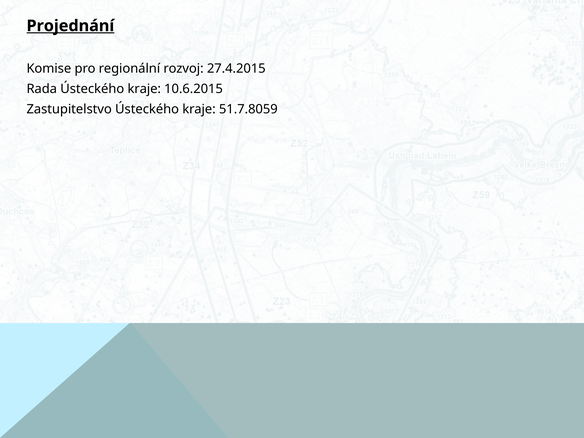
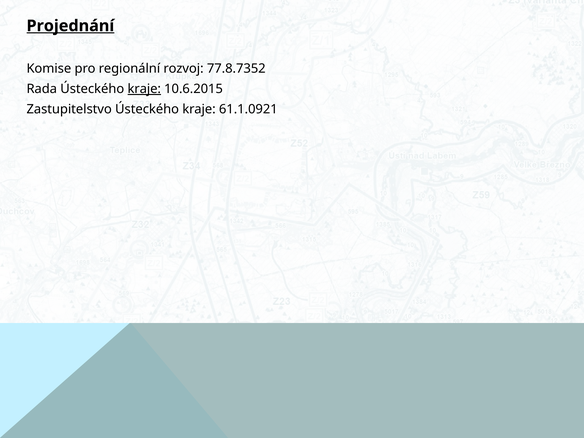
27.4.2015: 27.4.2015 -> 77.8.7352 (236, 68)
kraje underline: none -> present (144, 89)
51.7.8059: 51.7.8059 -> 61.1.0921 (248, 109)
